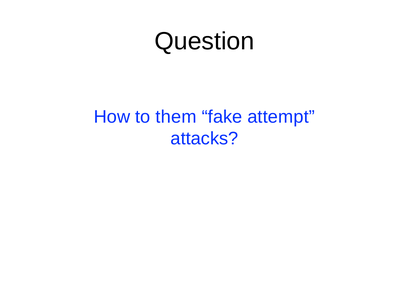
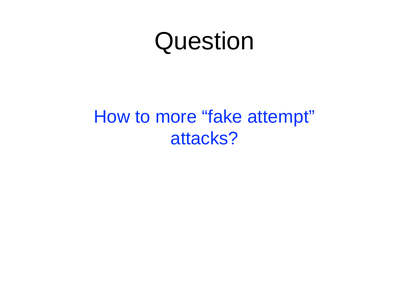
them: them -> more (176, 117)
